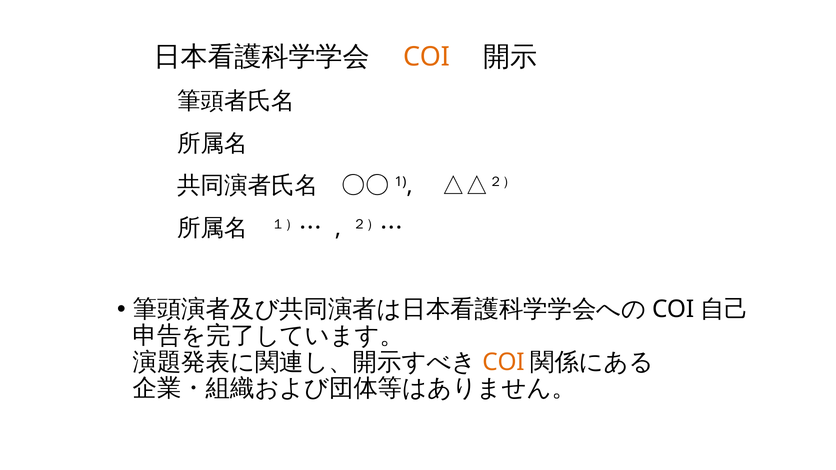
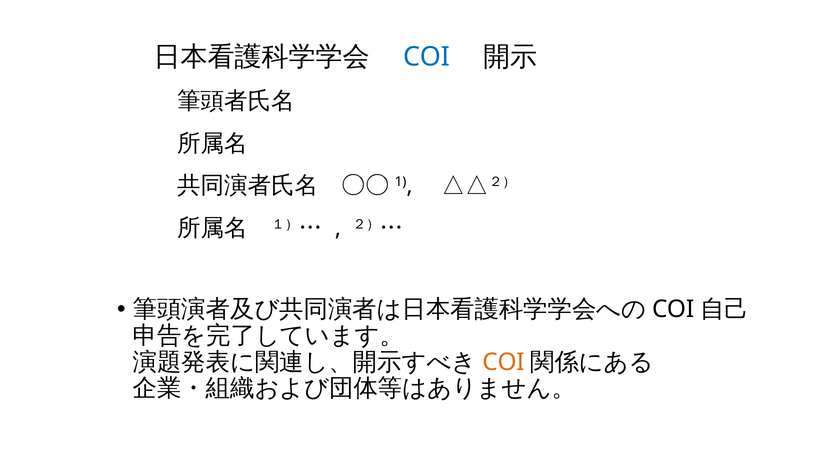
COI colour: orange -> blue (426, 57)
